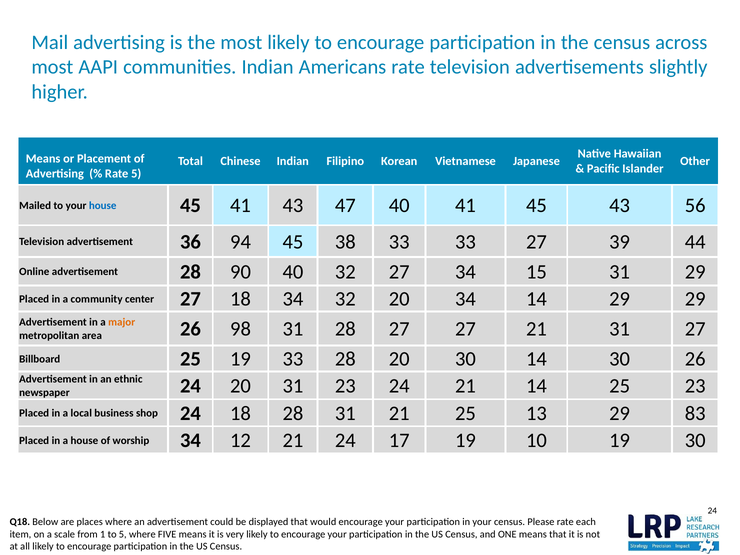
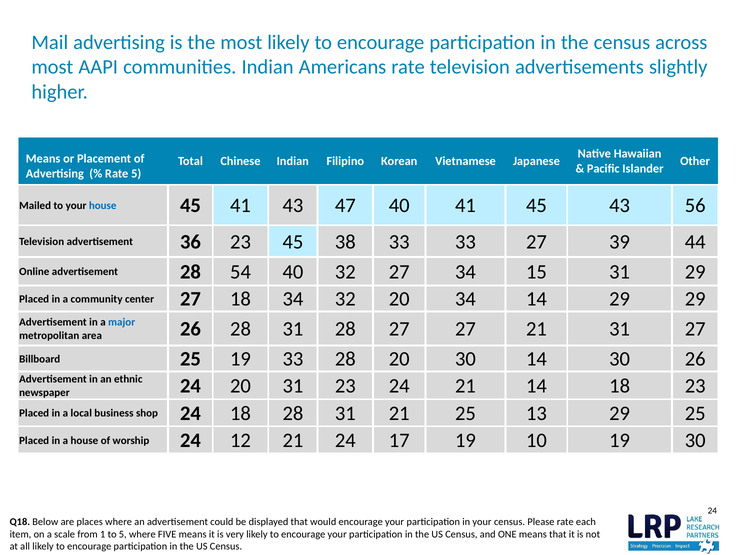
36 94: 94 -> 23 (241, 242)
90: 90 -> 54 (241, 272)
major colour: orange -> blue (122, 322)
26 98: 98 -> 28 (241, 329)
14 25: 25 -> 18 (620, 386)
29 83: 83 -> 25 (695, 413)
worship 34: 34 -> 24 (190, 441)
